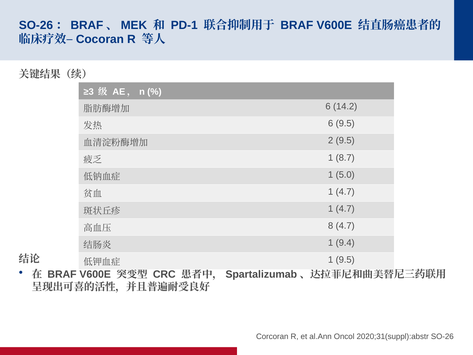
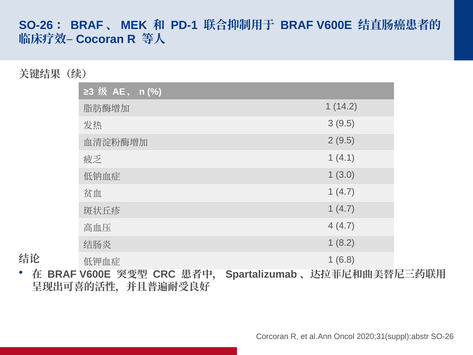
6: 6 -> 1 (328, 107)
6: 6 -> 3 (331, 124)
8.7: 8.7 -> 4.1 (345, 158)
5.0: 5.0 -> 3.0 (345, 175)
8: 8 -> 4 (331, 226)
9.4: 9.4 -> 8.2 (345, 243)
1 9.5: 9.5 -> 6.8 (345, 260)
